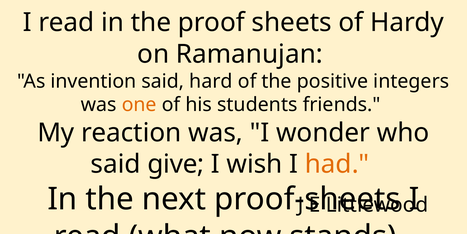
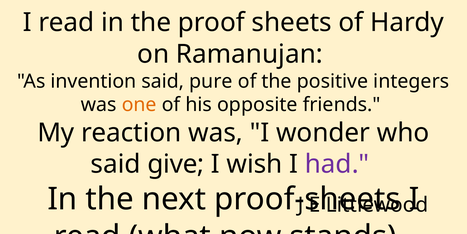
hard: hard -> pure (211, 81)
students: students -> opposite (257, 105)
had colour: orange -> purple (337, 164)
